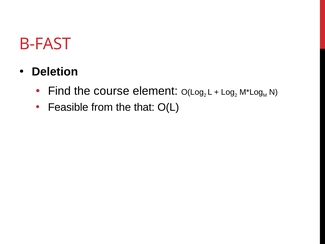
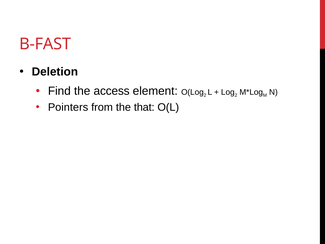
course: course -> access (112, 91)
Feasible: Feasible -> Pointers (68, 107)
